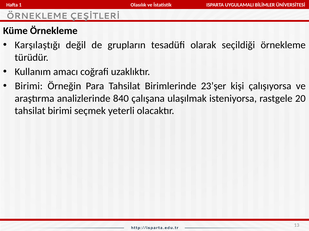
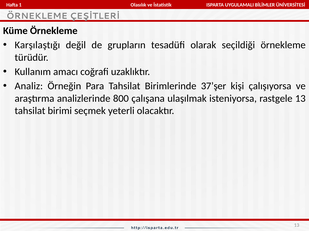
Birimi: Birimi -> Analiz (29, 86)
23’şer: 23’şer -> 37’şer (214, 86)
840: 840 -> 800 (121, 99)
rastgele 20: 20 -> 13 (300, 99)
